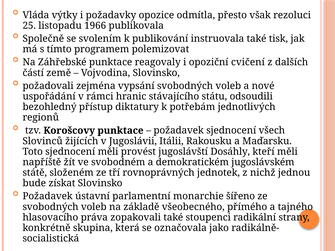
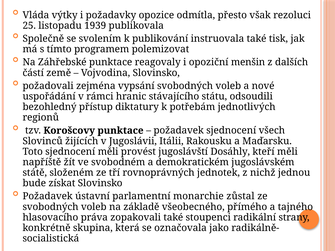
1966: 1966 -> 1939 (95, 26)
cvičení: cvičení -> menšin (248, 62)
šířeno: šířeno -> zůstal (240, 196)
